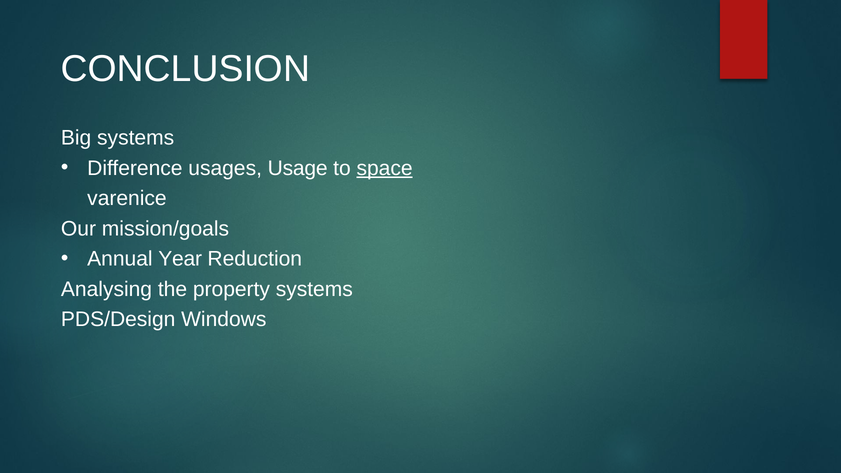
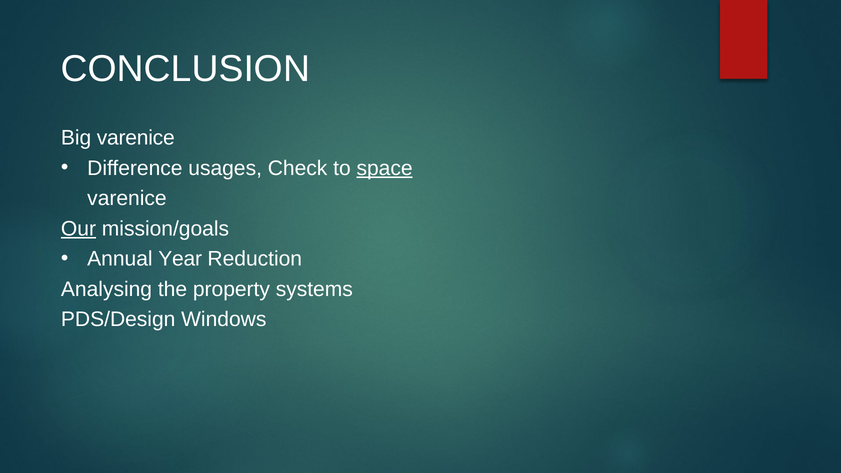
Big systems: systems -> varenice (136, 138)
Usage: Usage -> Check (298, 168)
Our underline: none -> present (79, 229)
